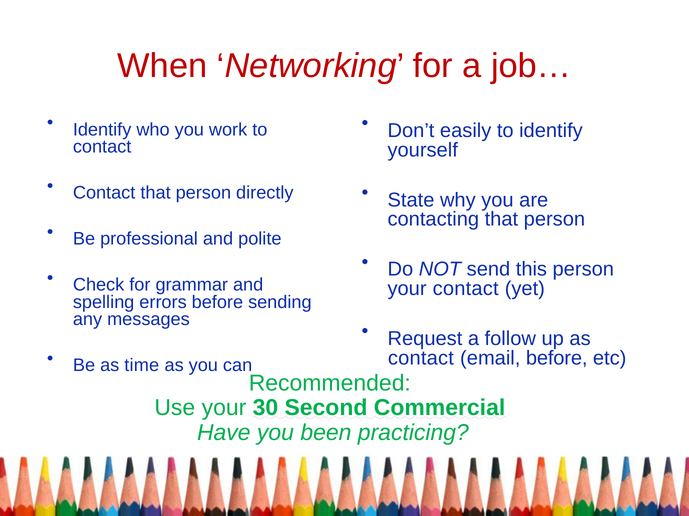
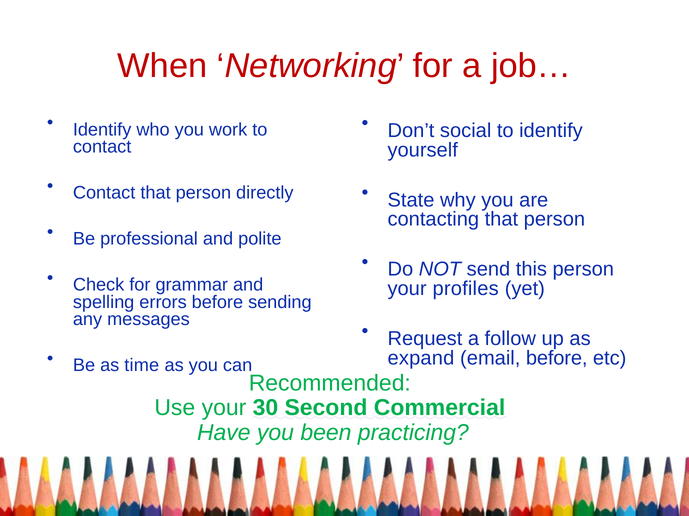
easily: easily -> social (466, 131)
your contact: contact -> profiles (466, 289)
contact: contact -> expand (421, 358)
